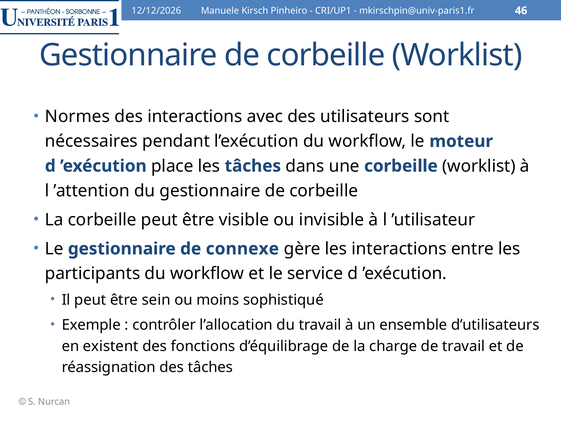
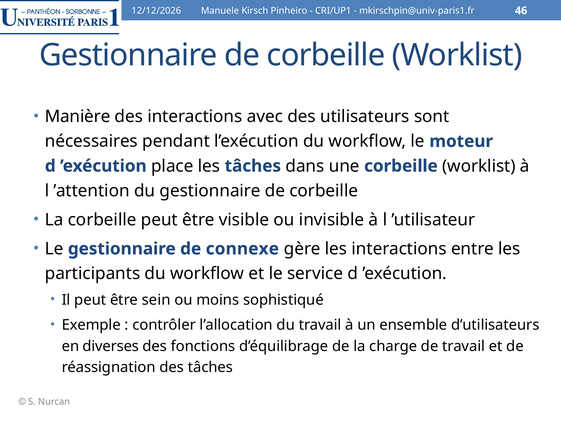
Normes: Normes -> Manière (78, 117)
existent: existent -> diverses (111, 346)
